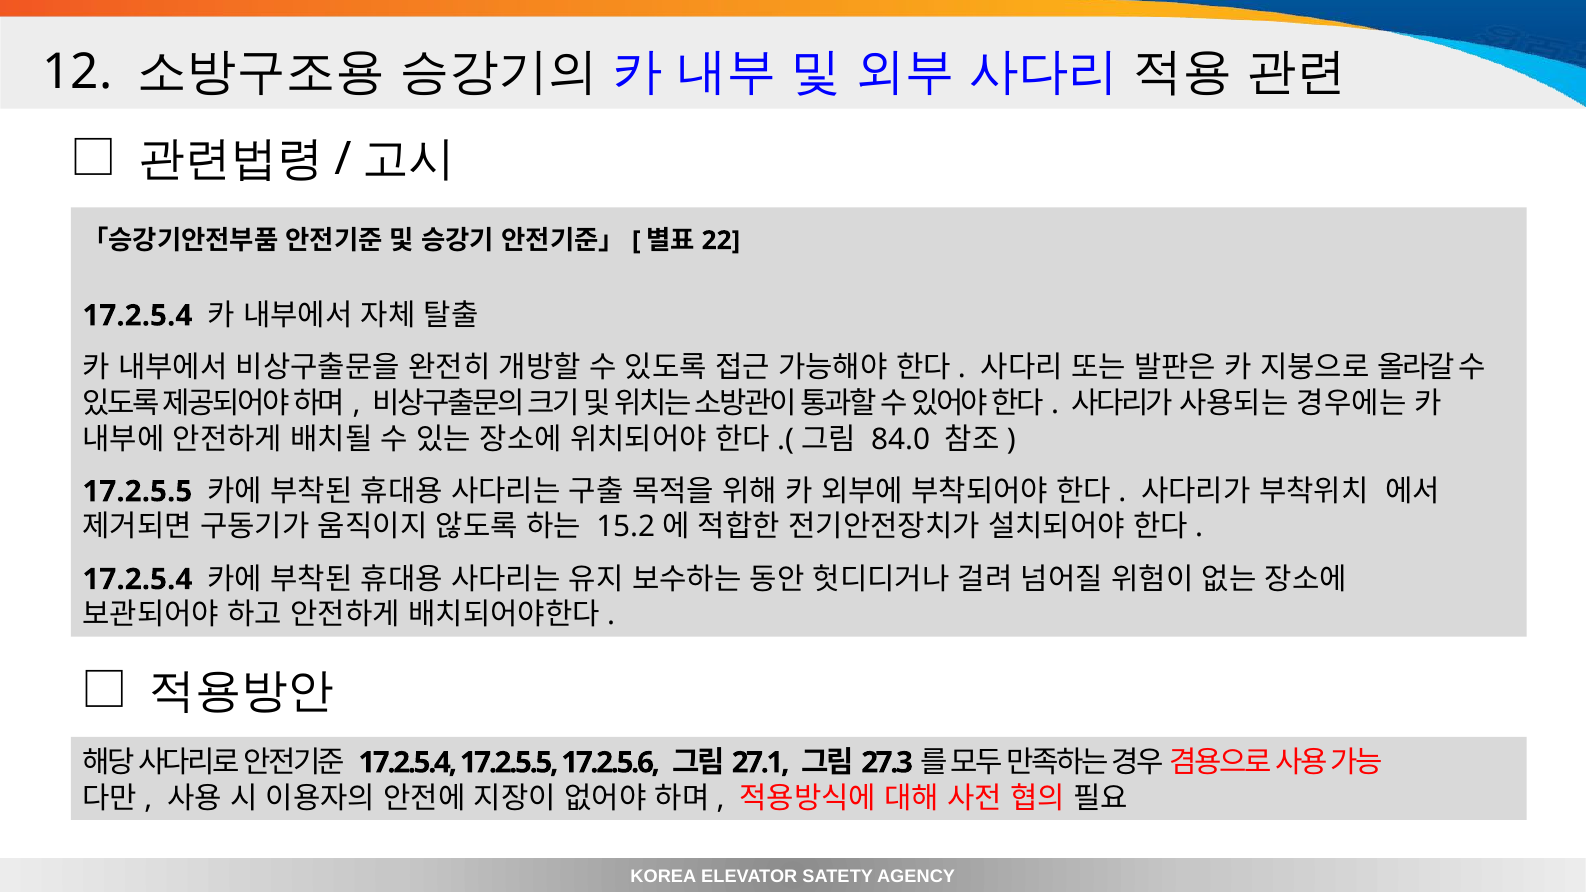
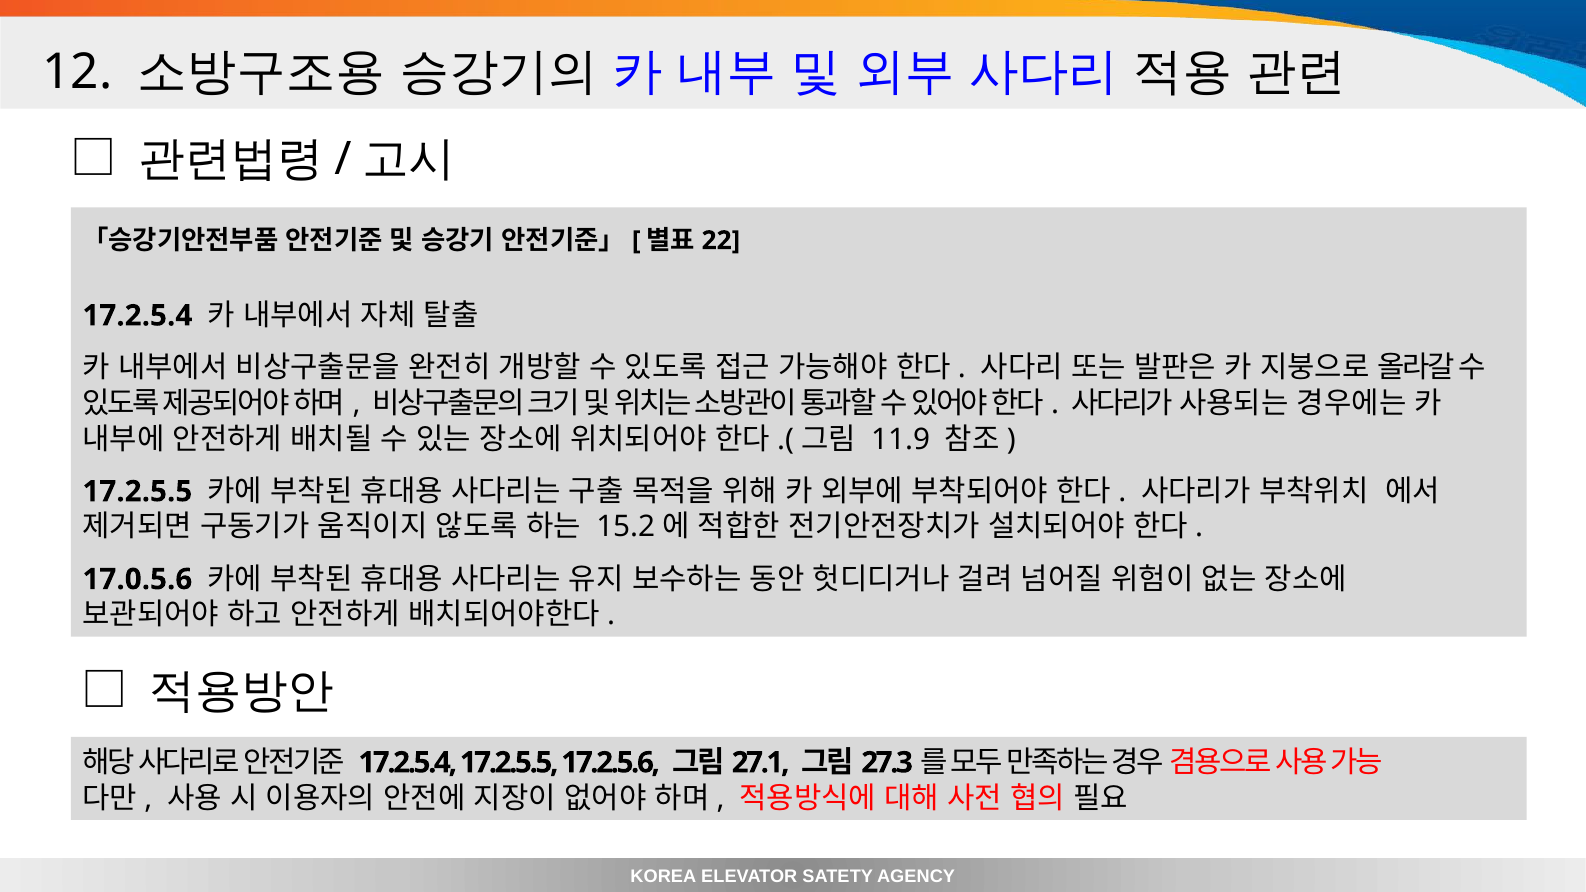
84.0: 84.0 -> 11.9 (901, 439)
17.2.5.4: 17.2.5.4 -> 17.0.5.6 (137, 579)
